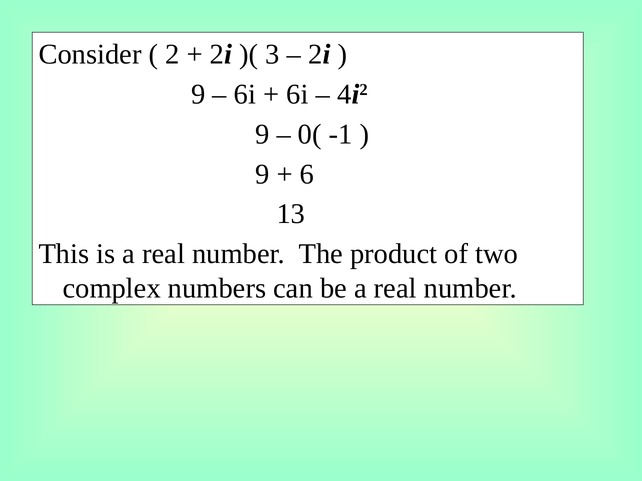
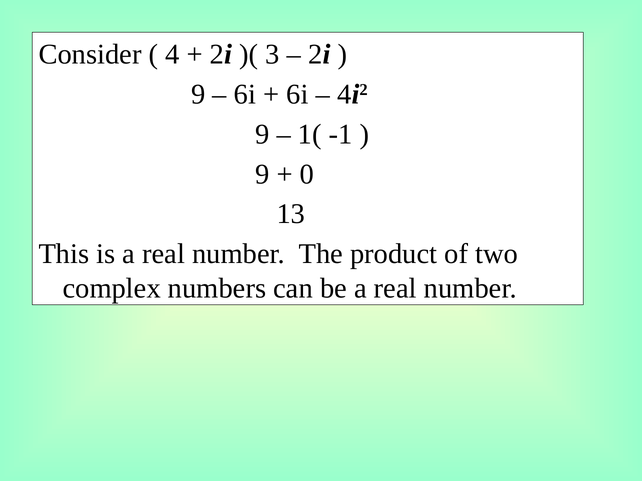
2: 2 -> 4 (172, 54)
0(: 0( -> 1( (310, 134)
6: 6 -> 0 (307, 174)
